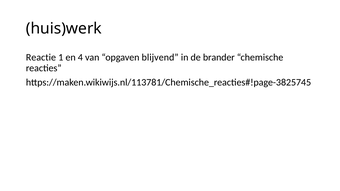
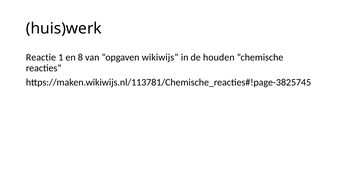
4: 4 -> 8 (80, 57)
blijvend: blijvend -> wikiwijs (160, 57)
brander: brander -> houden (219, 57)
